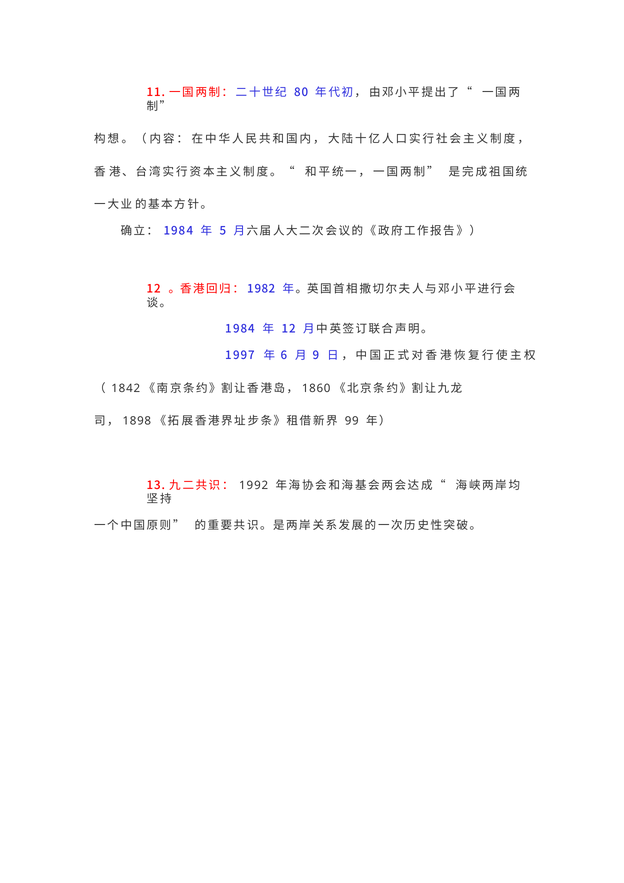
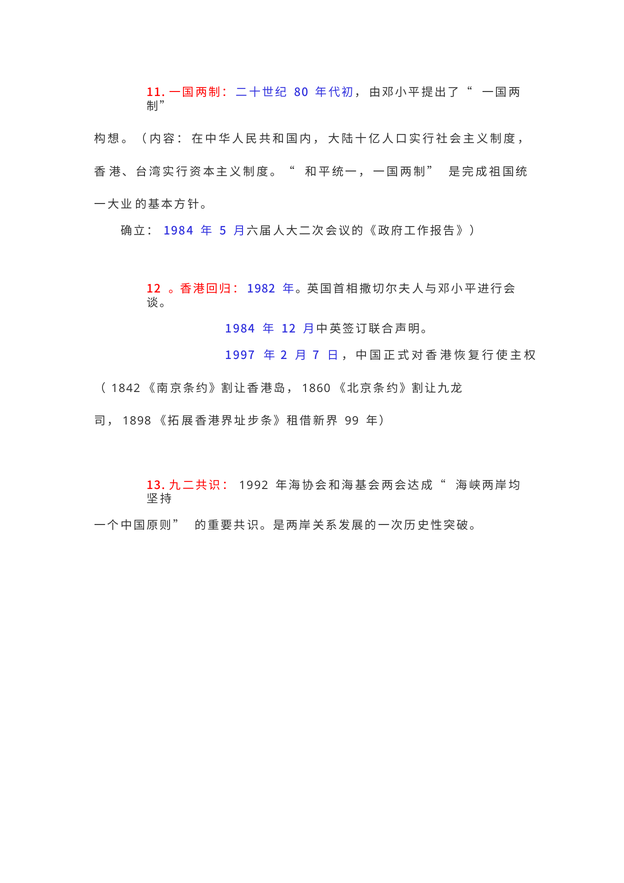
6: 6 -> 2 (284, 356)
9: 9 -> 7 (316, 356)
